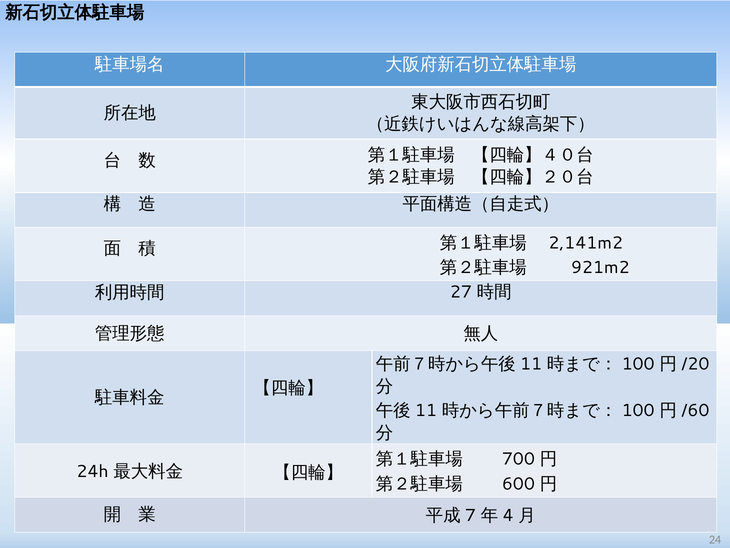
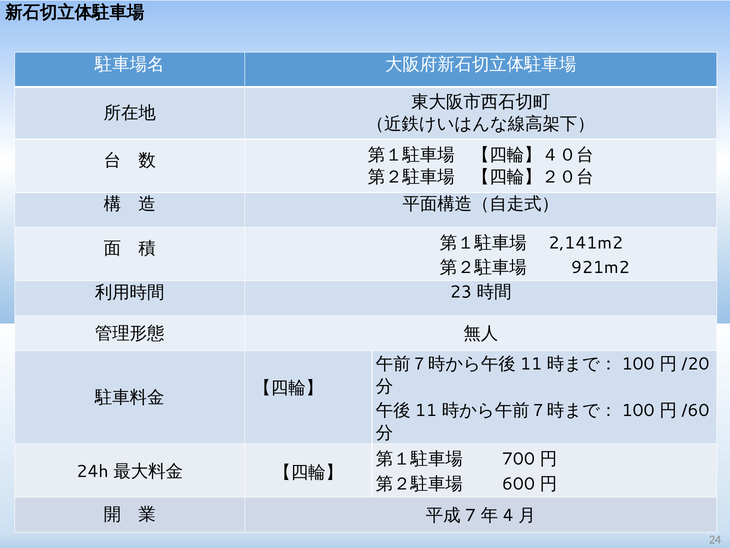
27: 27 -> 23 (461, 292)
